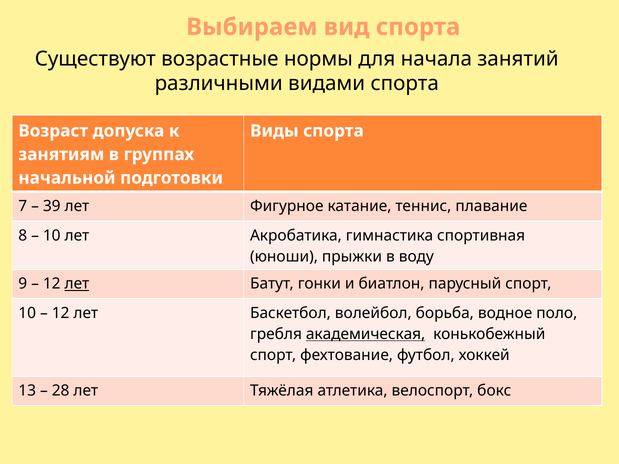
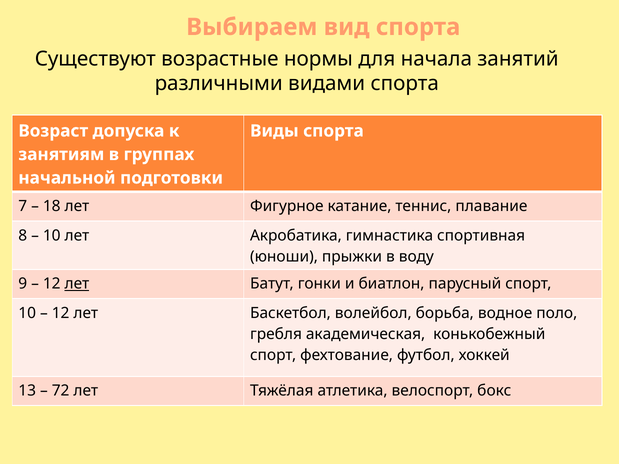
39: 39 -> 18 (52, 206)
академическая underline: present -> none (366, 334)
28: 28 -> 72 (61, 391)
